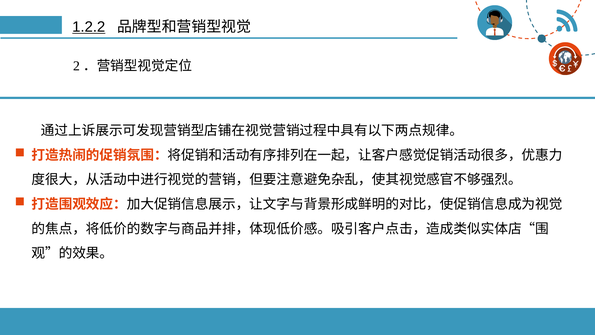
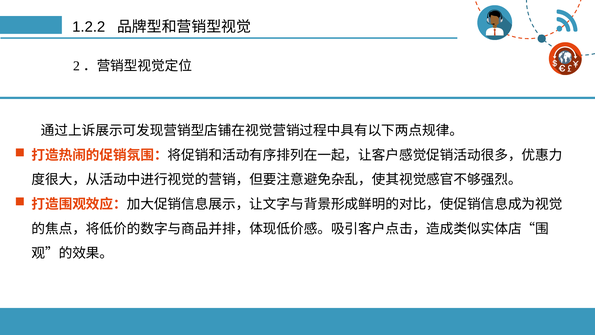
1.2.2 underline: present -> none (89, 27)
